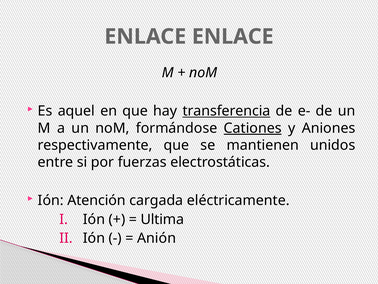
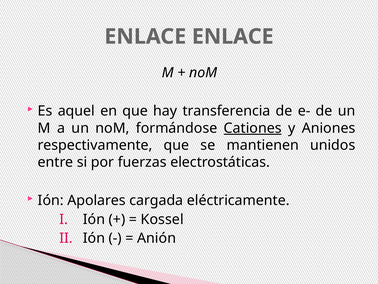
transferencia underline: present -> none (226, 111)
Atención: Atención -> Apolares (97, 200)
Ultima: Ultima -> Kossel (162, 219)
